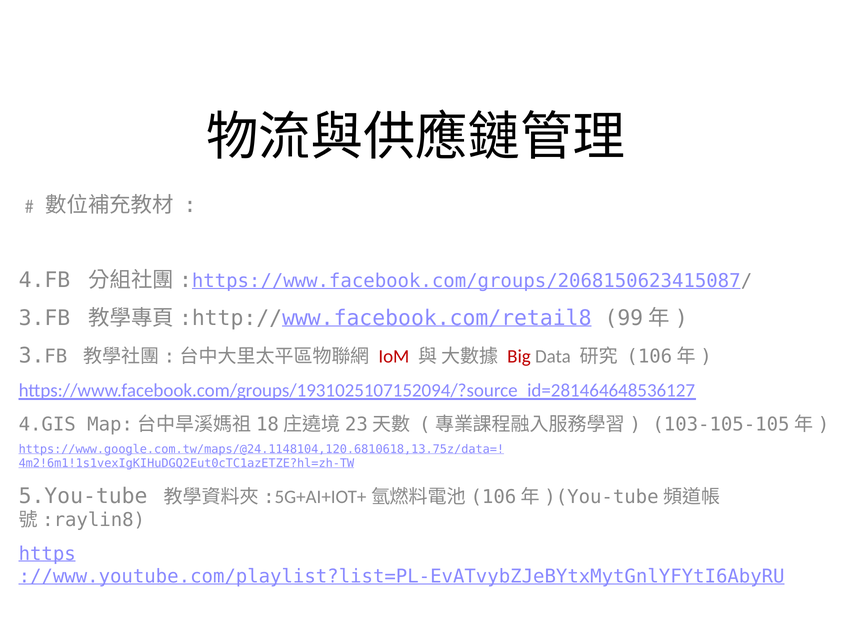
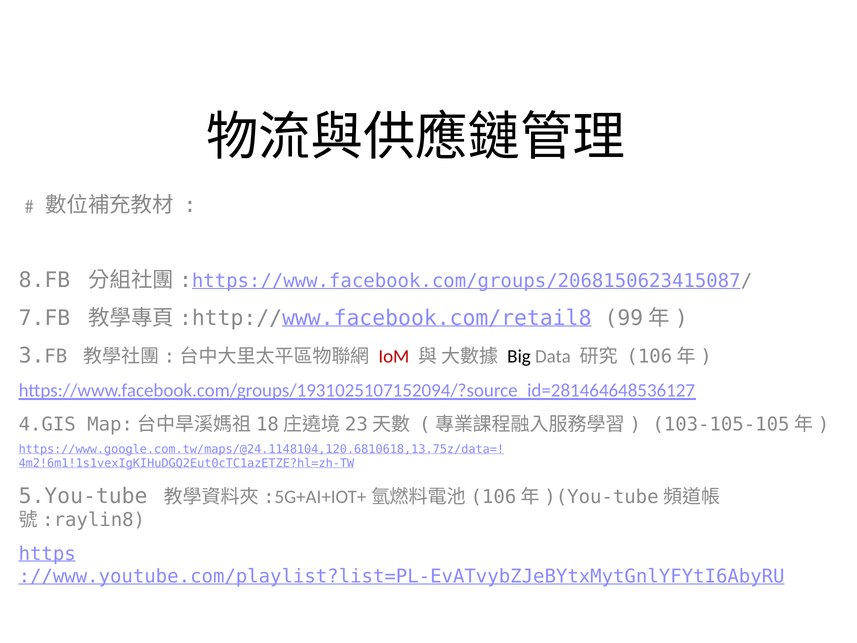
4.FB: 4.FB -> 8.FB (44, 280)
3.FB: 3.FB -> 7.FB (44, 318)
Big colour: red -> black (519, 356)
